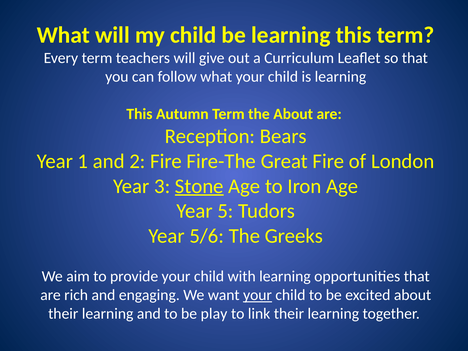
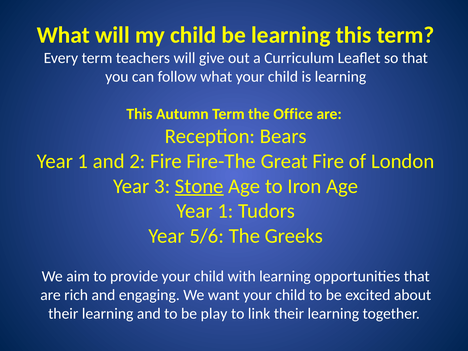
the About: About -> Office (293, 114)
5: 5 -> 1 (226, 211)
your underline: present -> none (258, 295)
